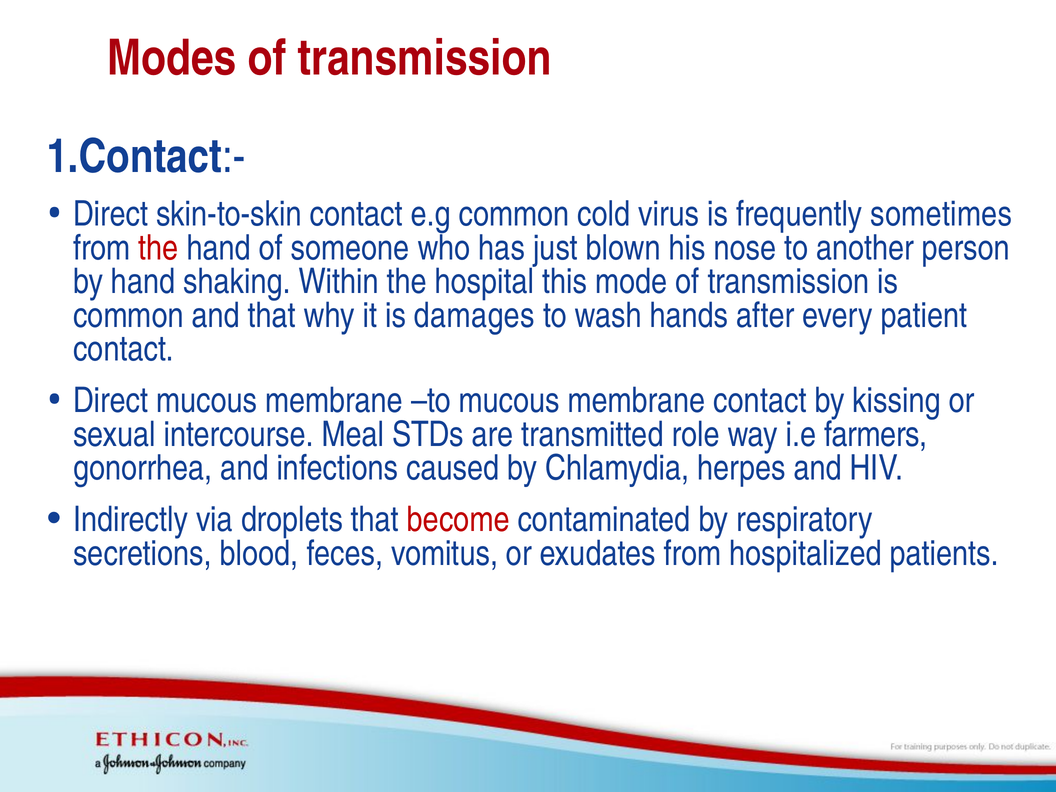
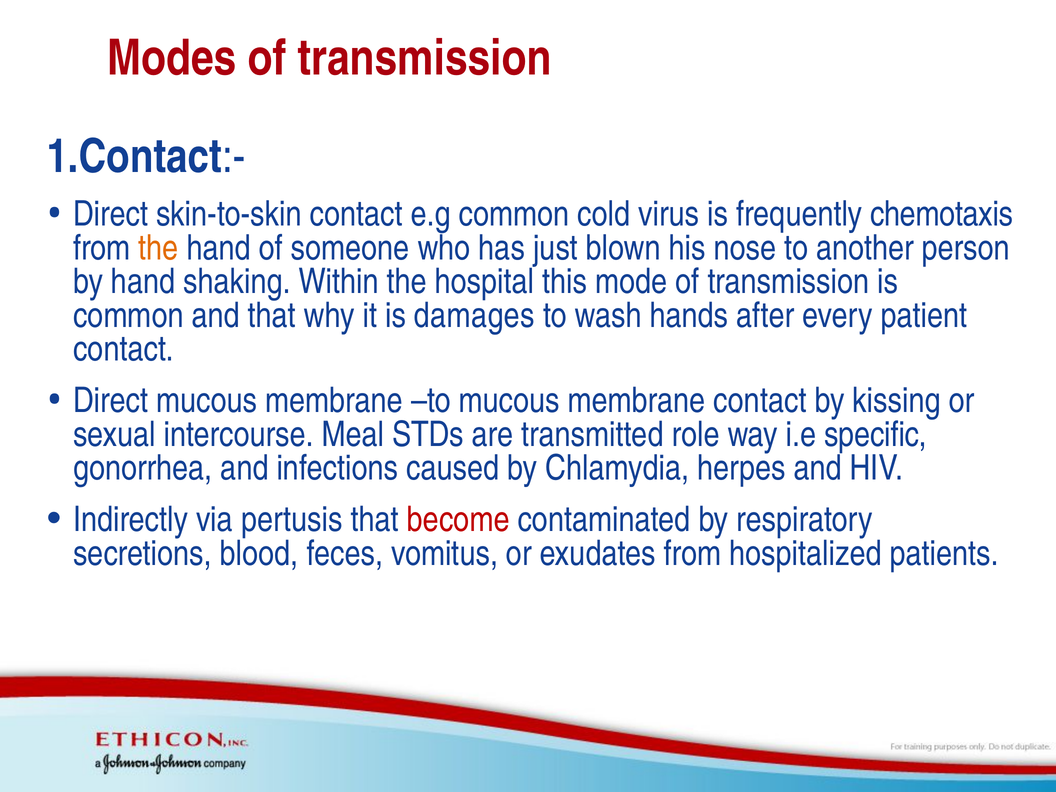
sometimes: sometimes -> chemotaxis (942, 214)
the colour: red -> orange (158, 248)
farmers: farmers -> specific (876, 435)
droplets: droplets -> pertusis (292, 520)
